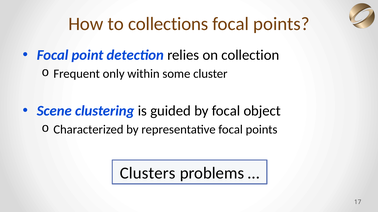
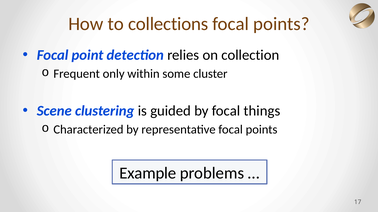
object: object -> things (262, 111)
Clusters: Clusters -> Example (148, 174)
